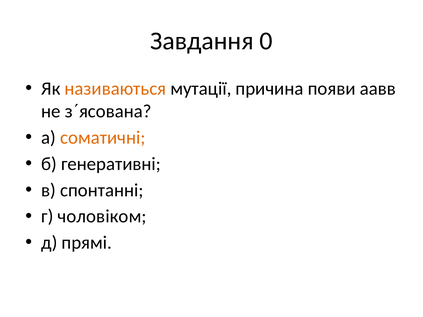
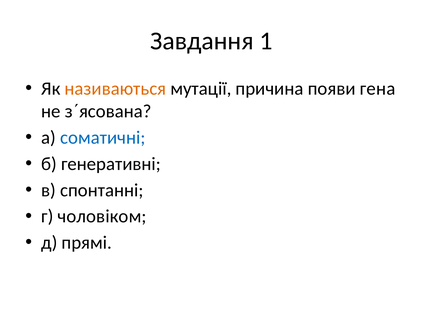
0: 0 -> 1 (266, 41)
аавв: аавв -> гена (378, 89)
соматичні colour: orange -> blue (103, 138)
